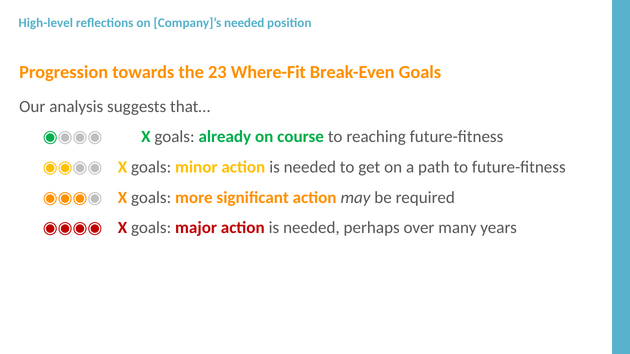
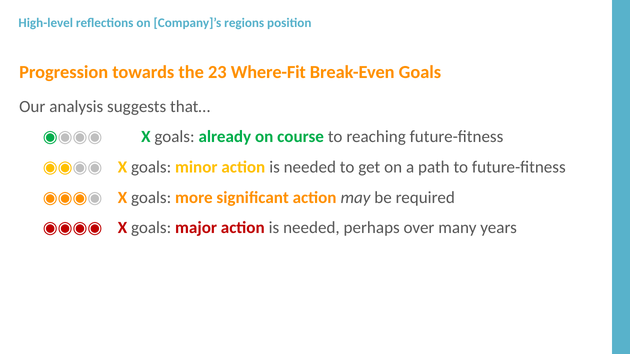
Company]’s needed: needed -> regions (244, 23)
